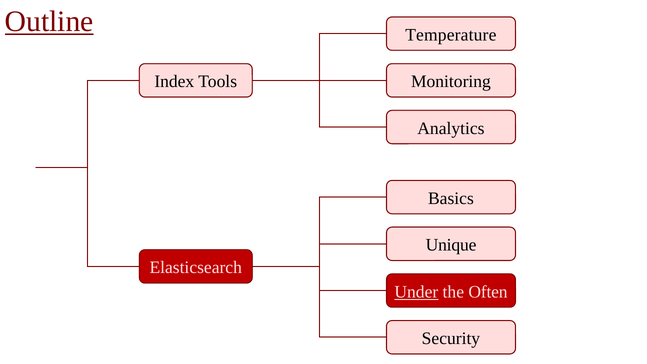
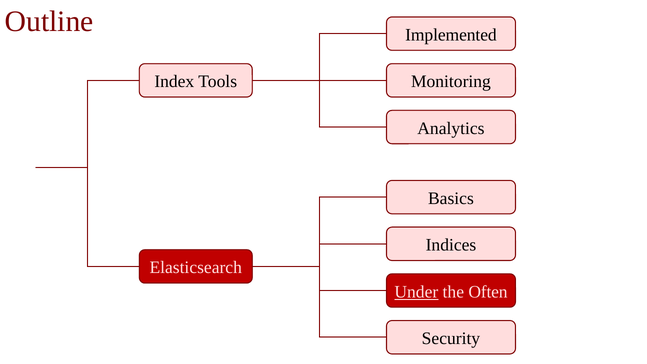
Outline underline: present -> none (49, 21)
Temperature: Temperature -> Implemented (451, 35)
Unique: Unique -> Indices (451, 245)
